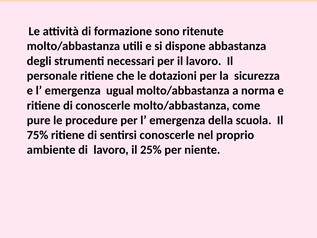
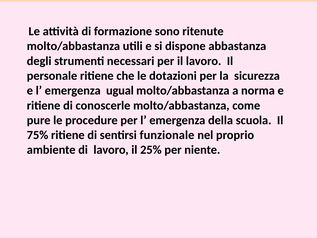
sentirsi conoscerle: conoscerle -> funzionale (167, 135)
